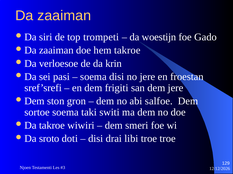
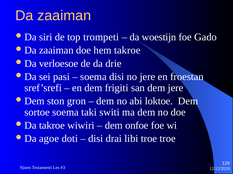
krin: krin -> drie (114, 64)
salfoe: salfoe -> loktoe (159, 101)
smeri: smeri -> onfoe (137, 126)
sroto: sroto -> agoe (49, 139)
